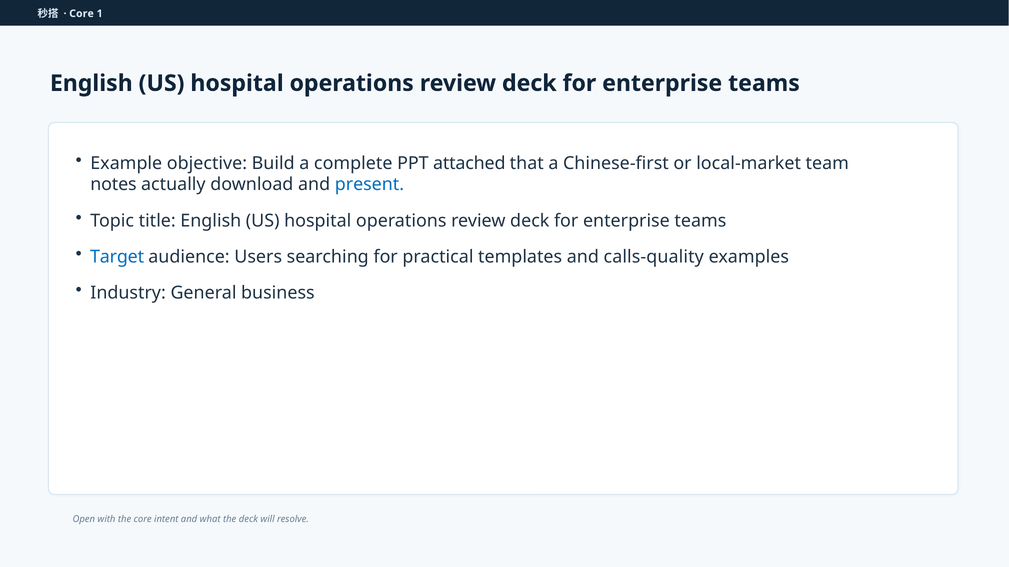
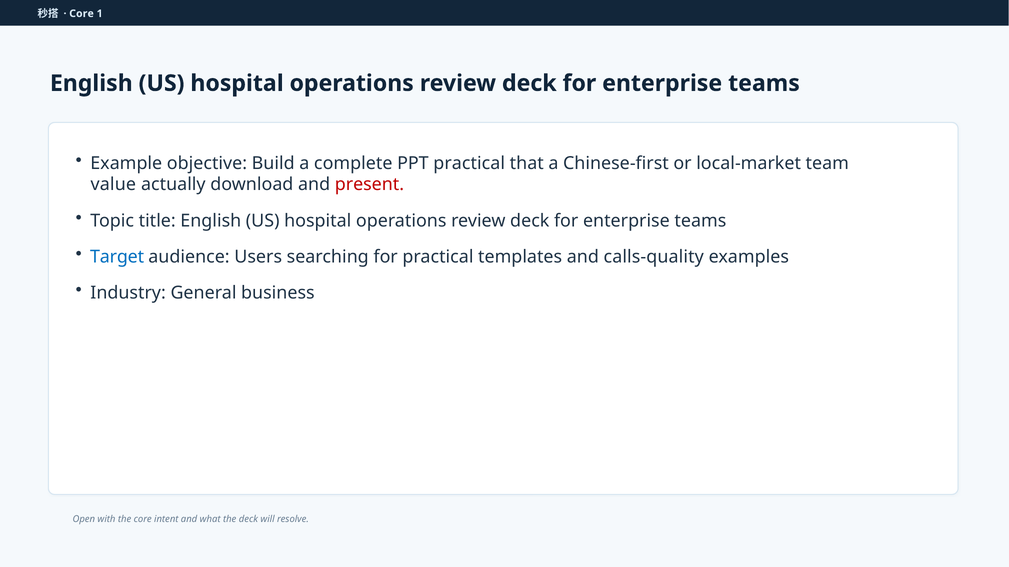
PPT attached: attached -> practical (469, 163)
notes: notes -> value (113, 185)
present colour: blue -> red (369, 185)
